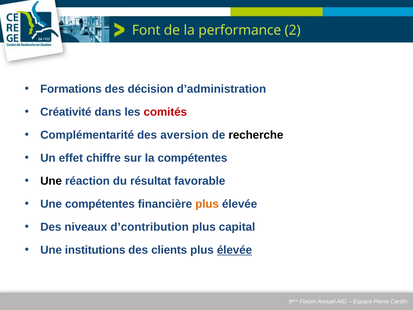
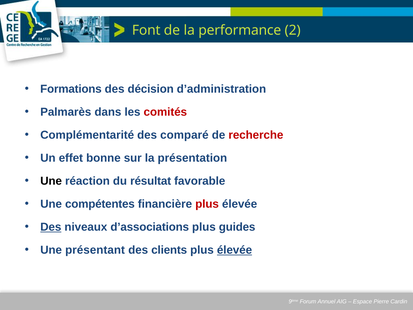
Créativité: Créativité -> Palmarès (66, 112)
aversion: aversion -> comparé (184, 135)
recherche colour: black -> red (256, 135)
chiffre: chiffre -> bonne (103, 158)
la compétentes: compétentes -> présentation (192, 158)
plus colour: orange -> red (207, 204)
Des underline: none -> present (51, 227)
d’contribution: d’contribution -> d’associations (150, 227)
capital: capital -> guides (237, 227)
institutions: institutions -> présentant (95, 250)
